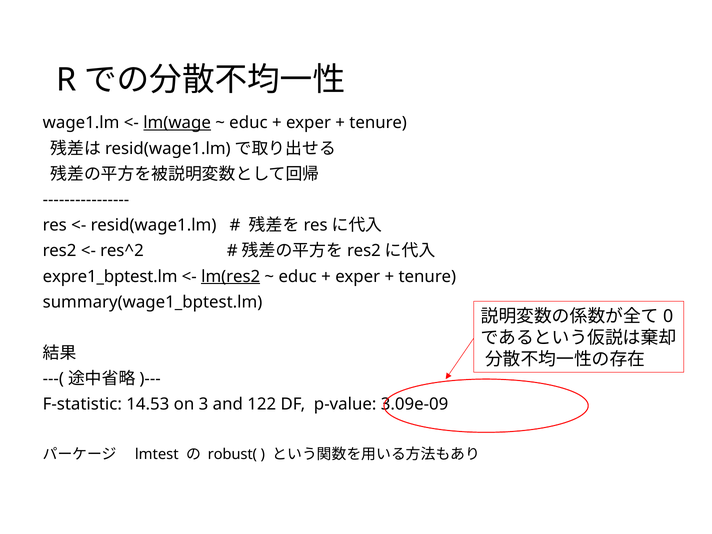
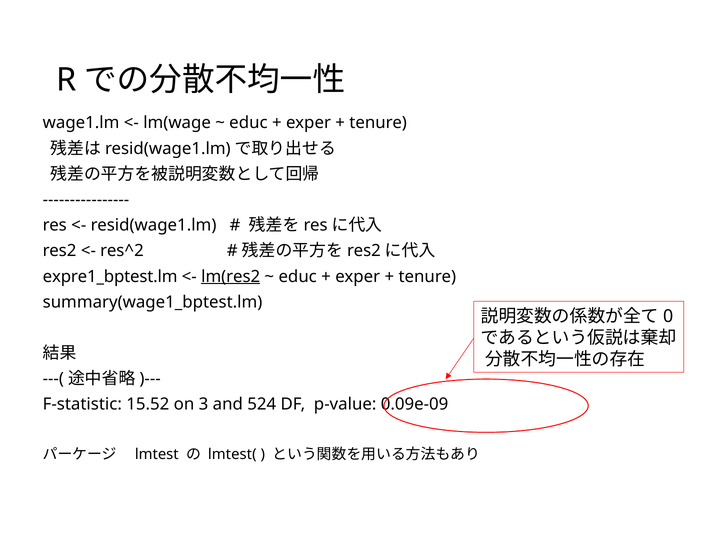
lm(wage underline: present -> none (177, 123)
14.53: 14.53 -> 15.52 (148, 404)
122: 122 -> 524 (262, 404)
3.09e-09: 3.09e-09 -> 0.09e-09 (415, 404)
robust(: robust( -> lmtest( (232, 455)
